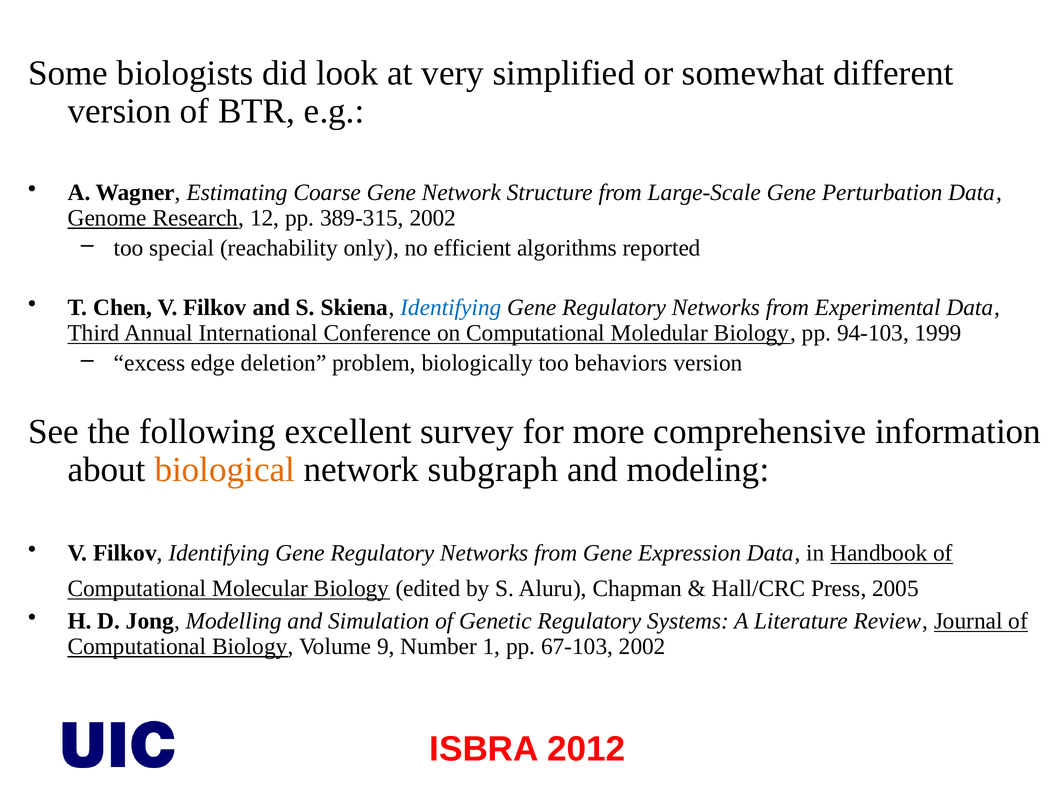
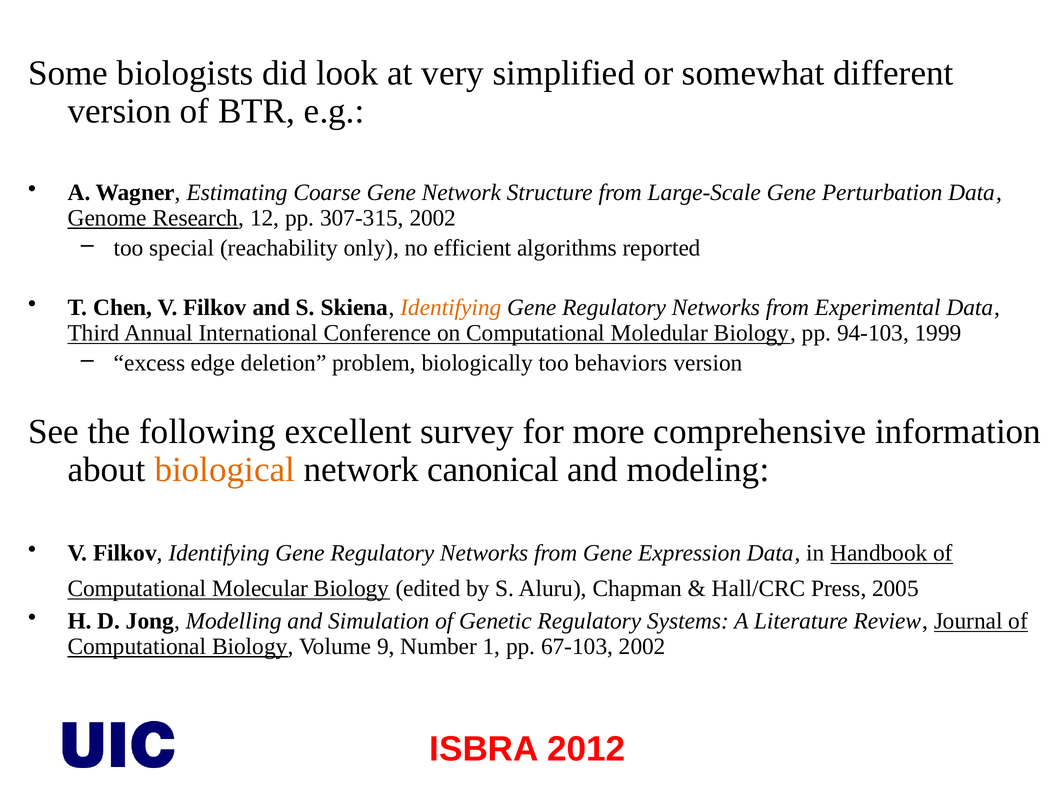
389-315: 389-315 -> 307-315 (362, 218)
Identifying colour: blue -> orange (451, 308)
subgraph: subgraph -> canonical (493, 470)
